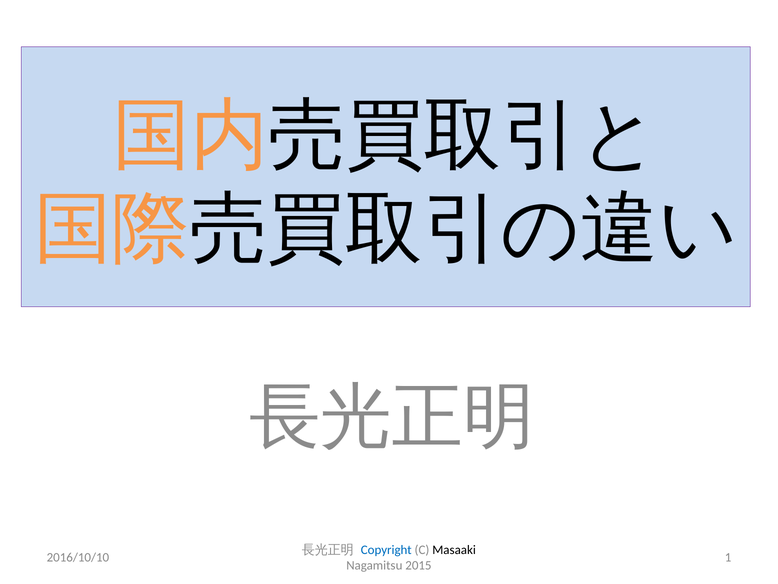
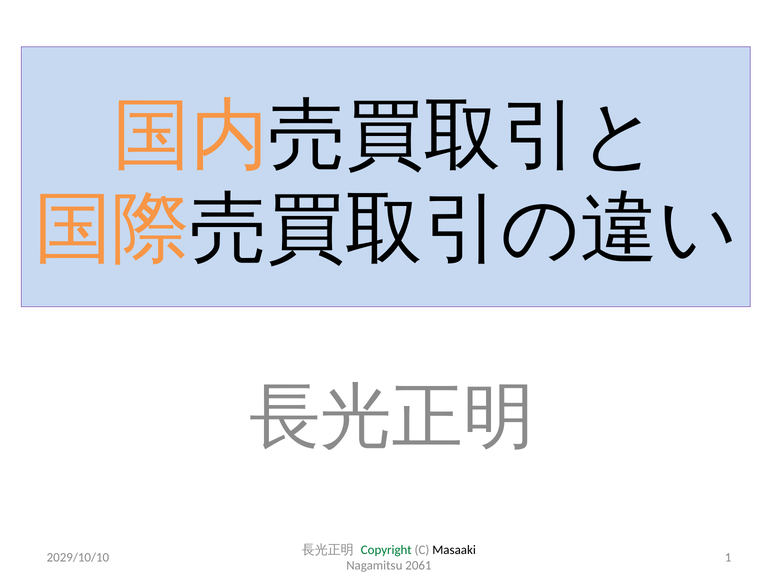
Copyright colour: blue -> green (386, 549)
2016/10/10: 2016/10/10 -> 2029/10/10 (78, 557)
2015: 2015 -> 2061 (418, 565)
